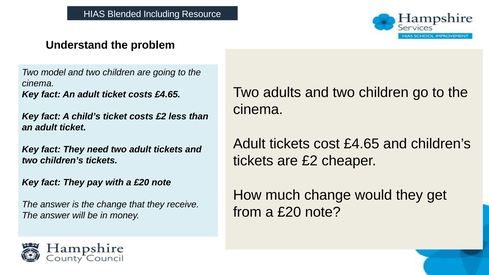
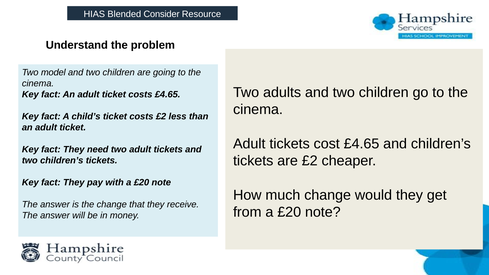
Including: Including -> Consider (162, 14)
